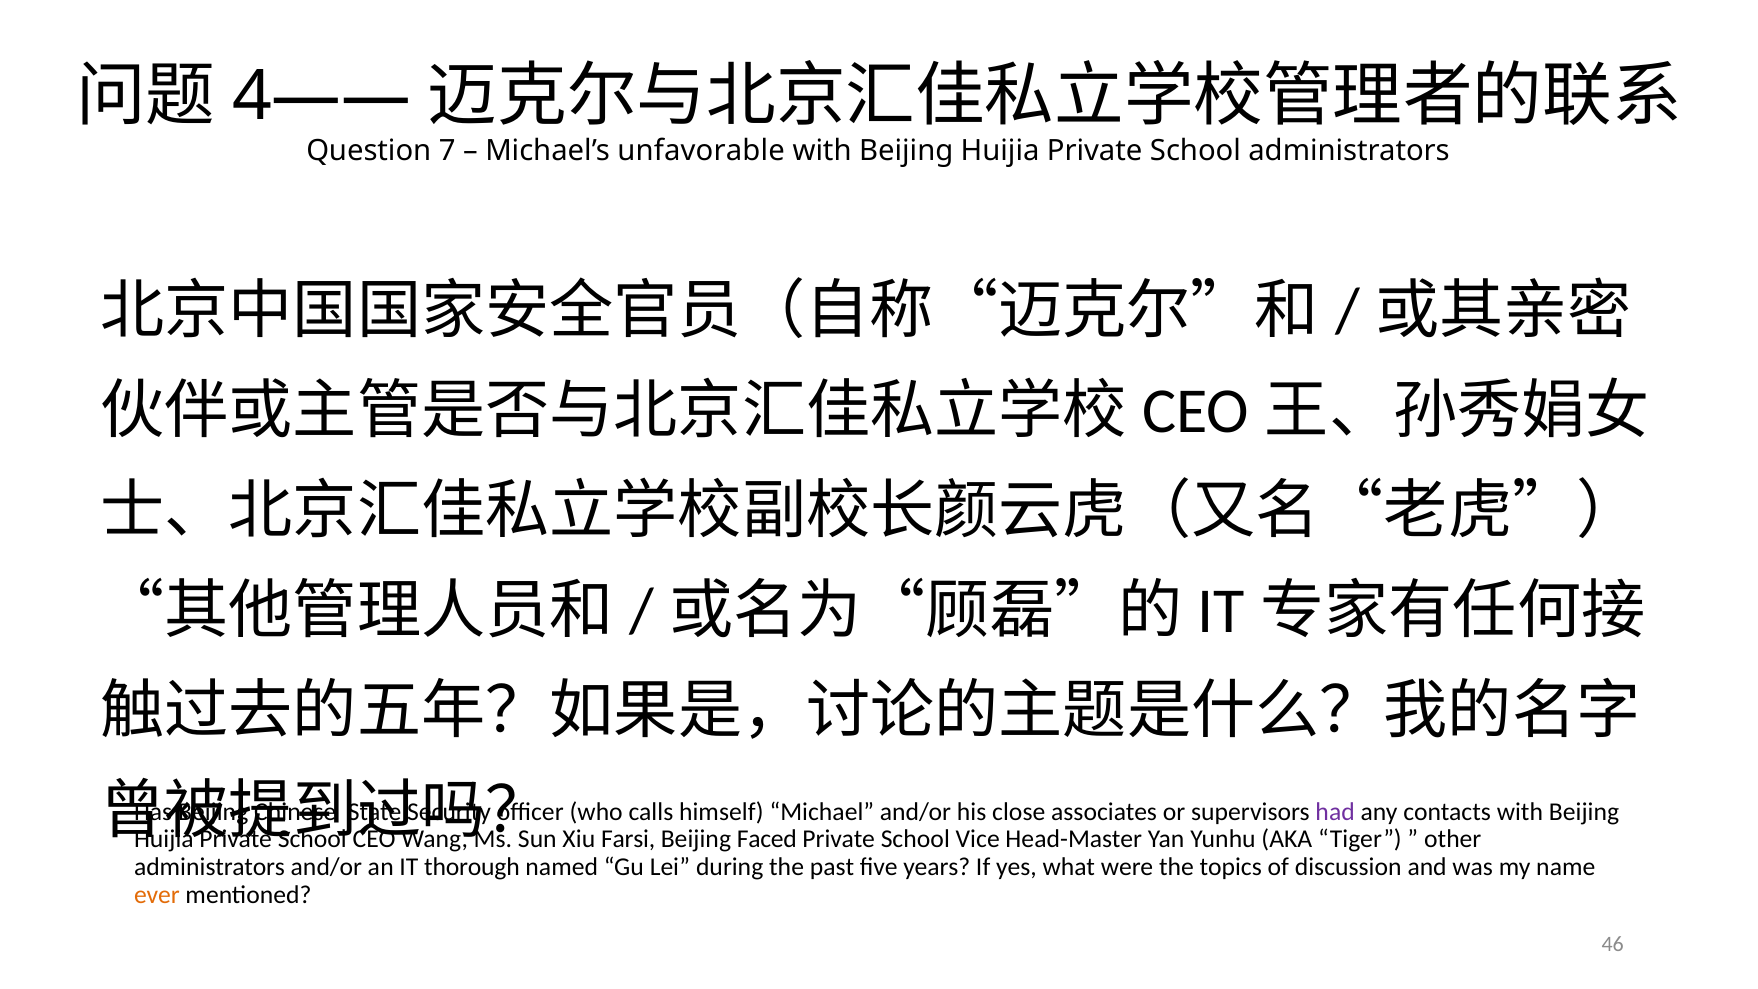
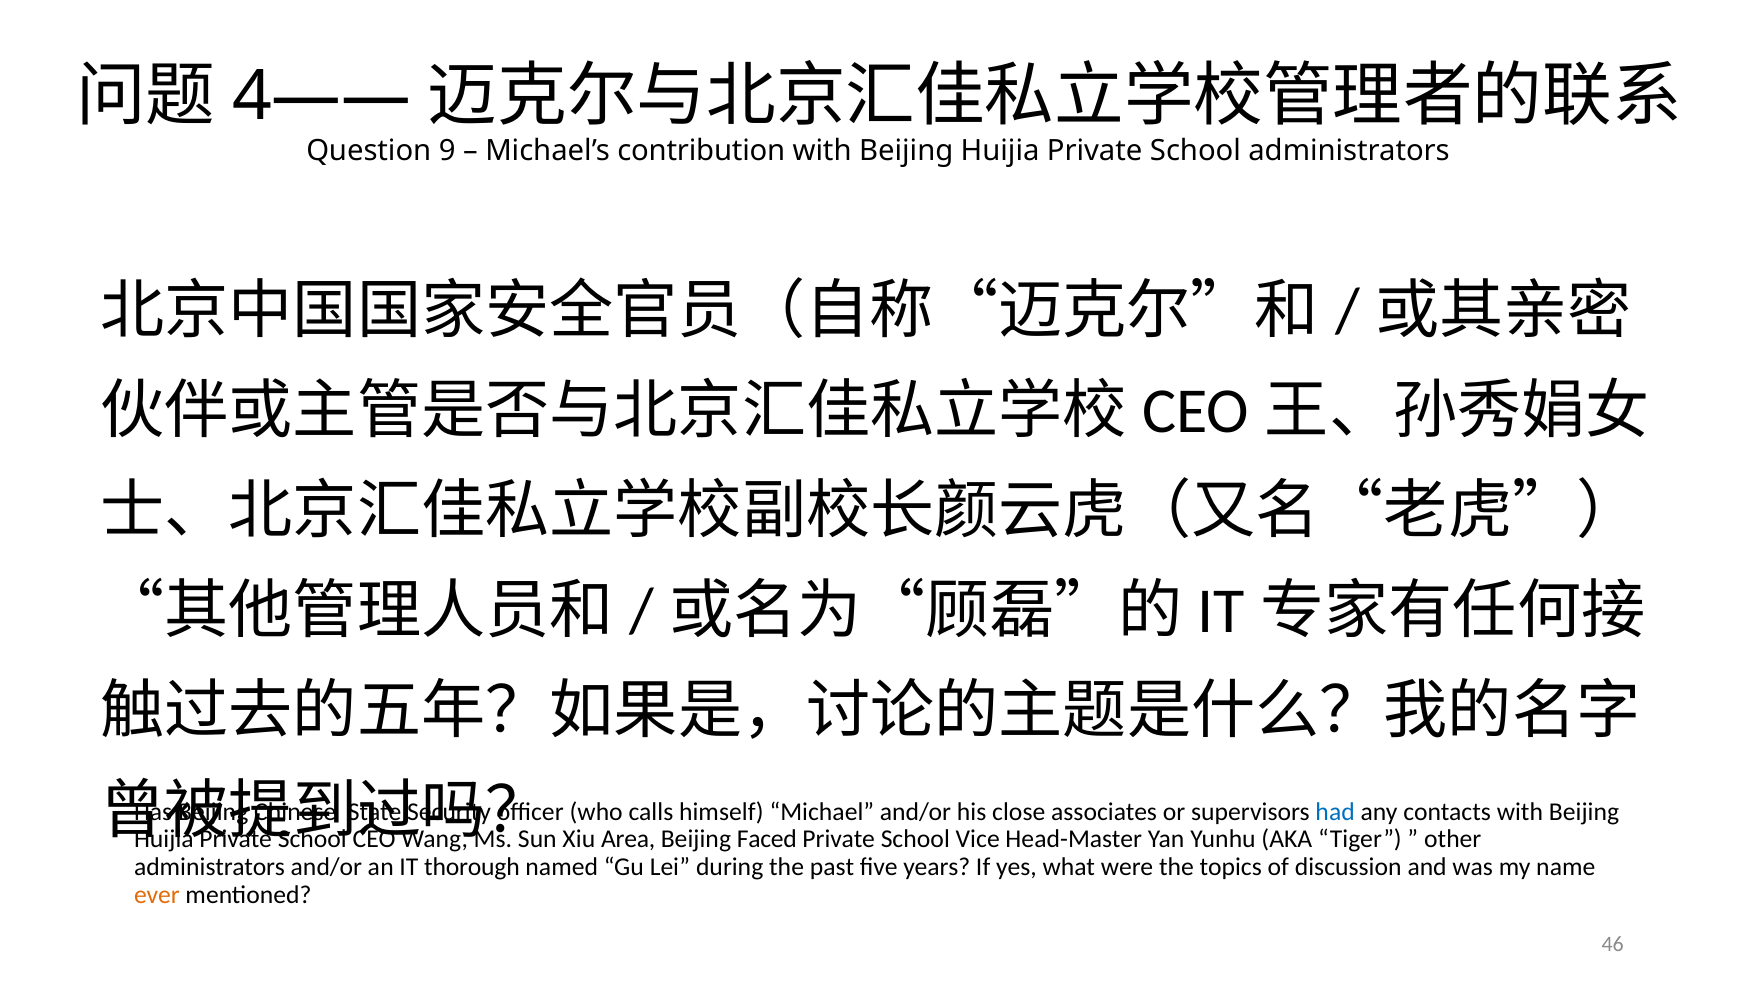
7: 7 -> 9 (447, 151)
unfavorable: unfavorable -> contribution (701, 151)
had colour: purple -> blue (1335, 812)
Farsi: Farsi -> Area (628, 839)
